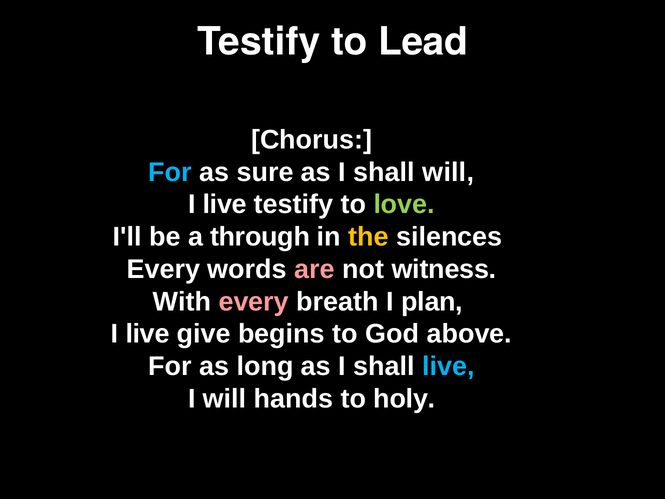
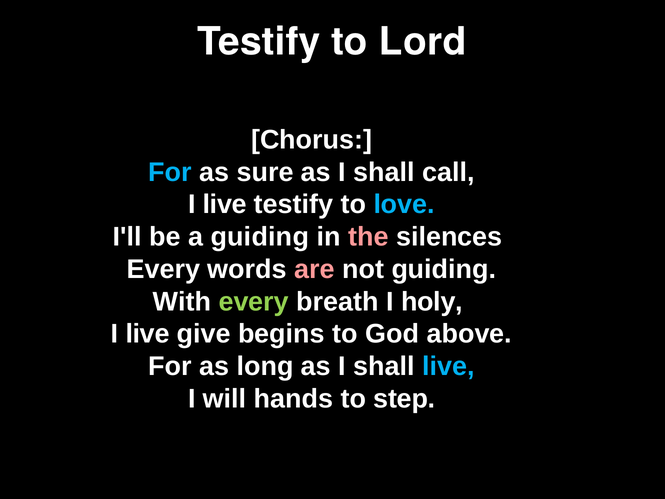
Lead: Lead -> Lord (423, 42)
shall will: will -> call (448, 172)
love colour: light green -> light blue (404, 204)
a through: through -> guiding (260, 237)
the colour: yellow -> pink (368, 237)
not witness: witness -> guiding (444, 269)
every colour: pink -> light green (254, 302)
plan: plan -> holy (432, 302)
holy: holy -> step (404, 399)
